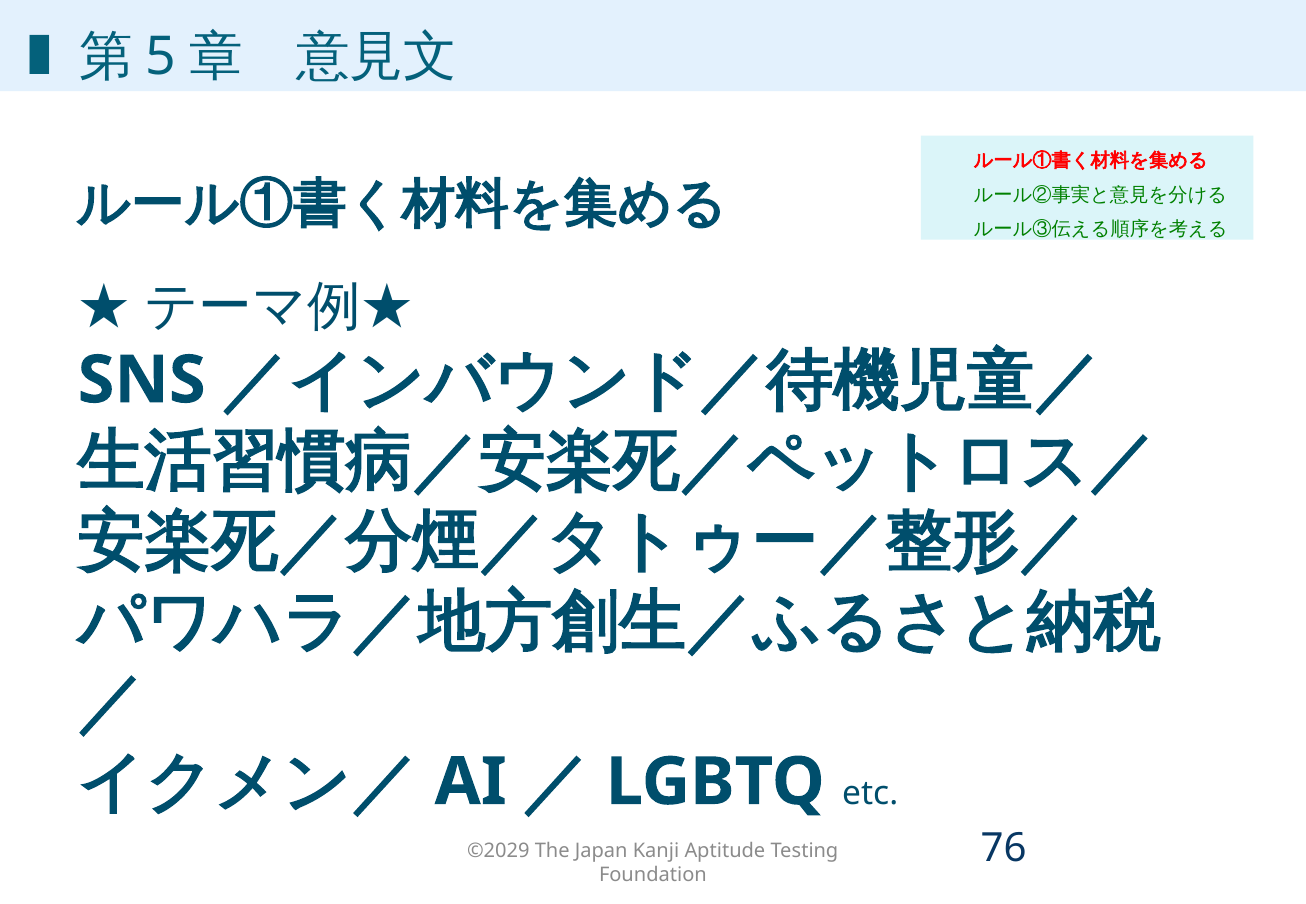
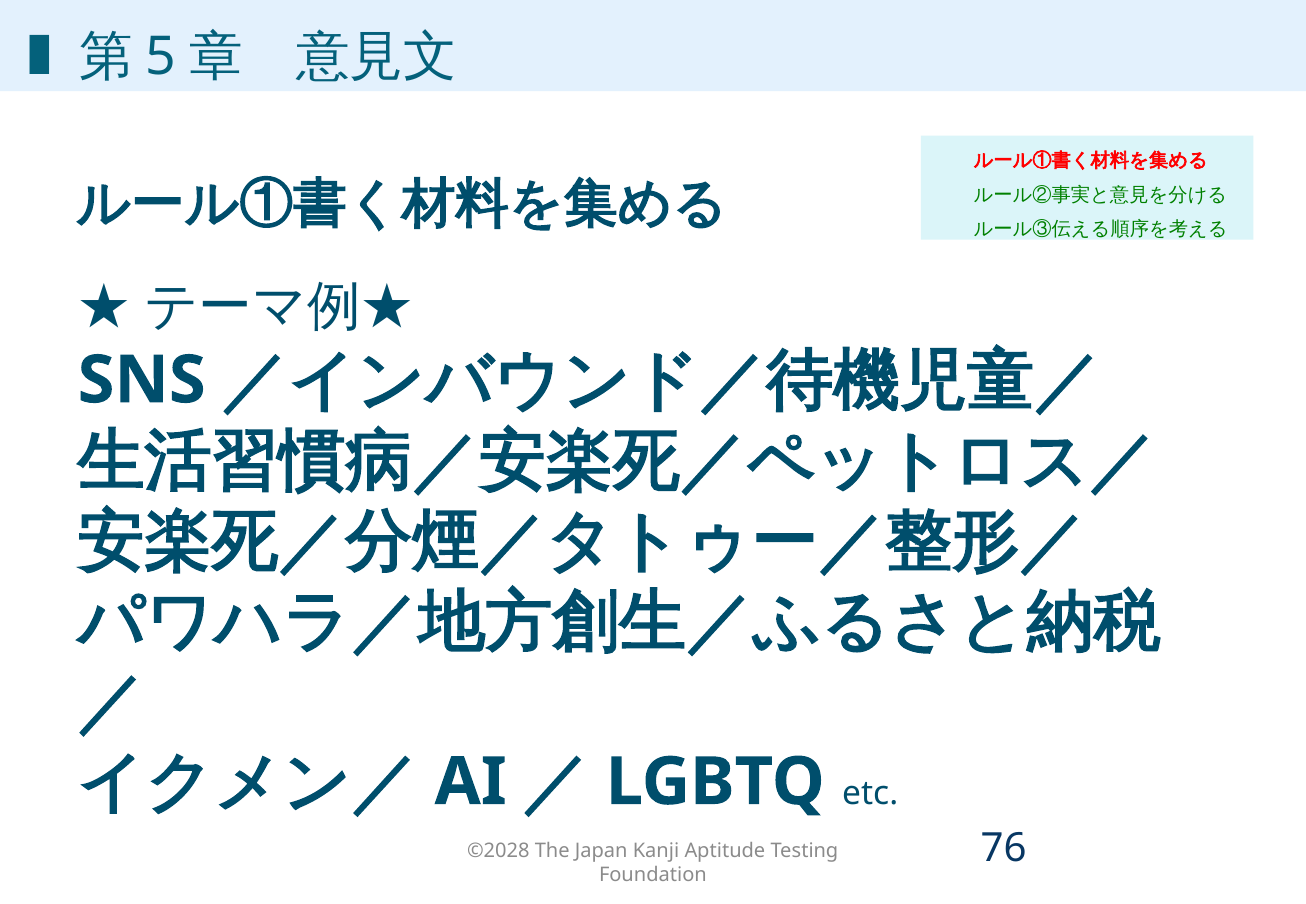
©2029: ©2029 -> ©2028 (498, 852)
